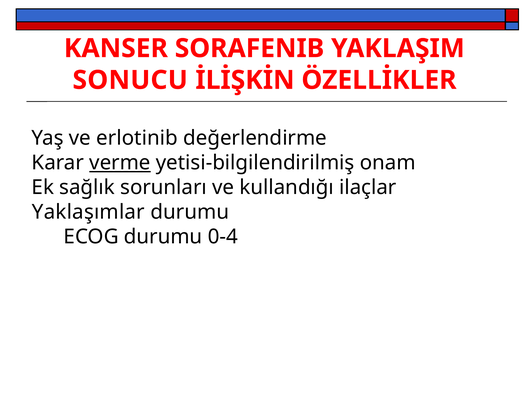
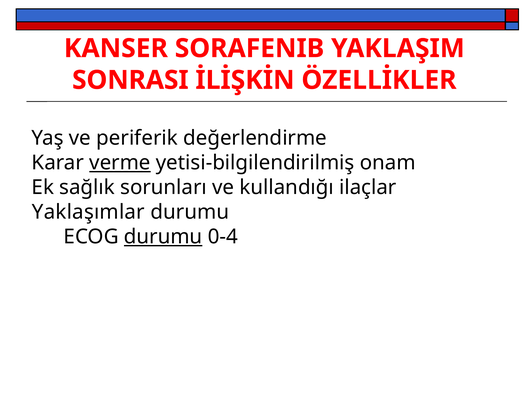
SONUCU: SONUCU -> SONRASI (130, 80)
erlotinib: erlotinib -> periferik (137, 138)
durumu underline: none -> present (163, 237)
